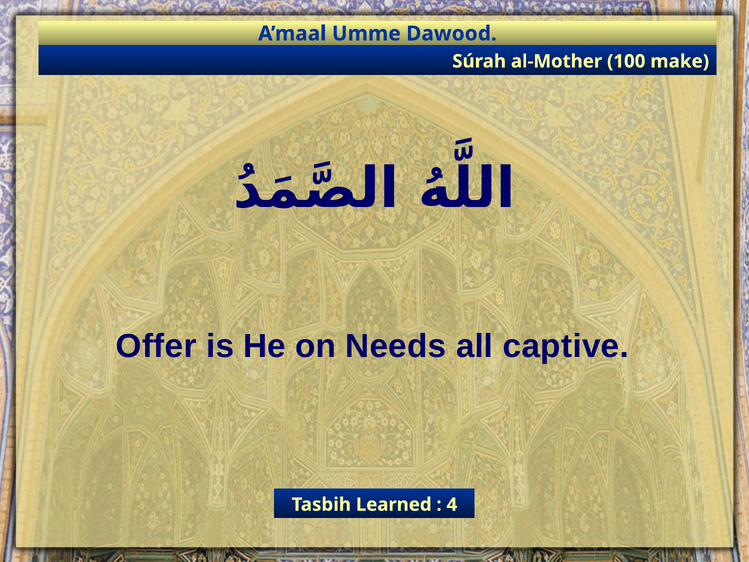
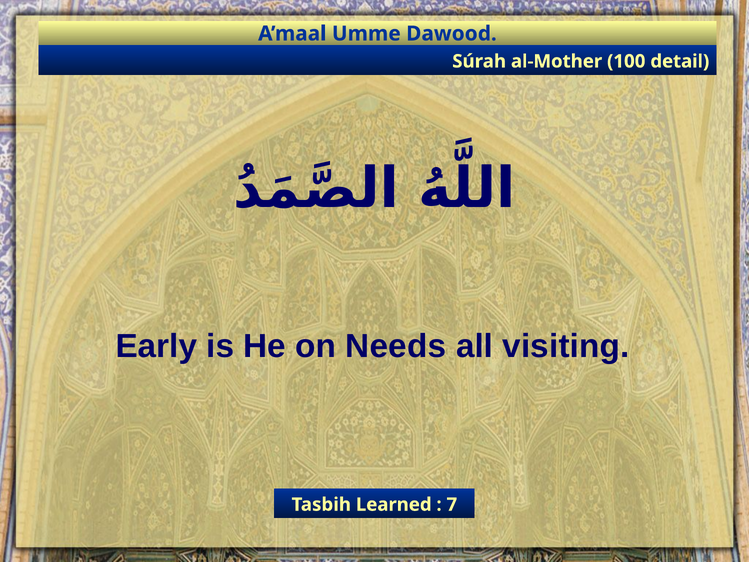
make: make -> detail (680, 61)
Offer: Offer -> Early (156, 346)
captive: captive -> visiting (566, 346)
4: 4 -> 7 (452, 504)
